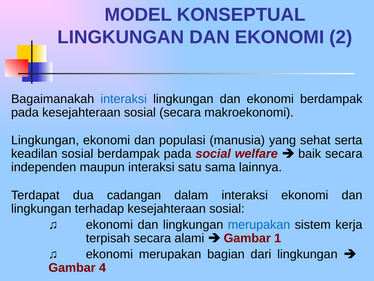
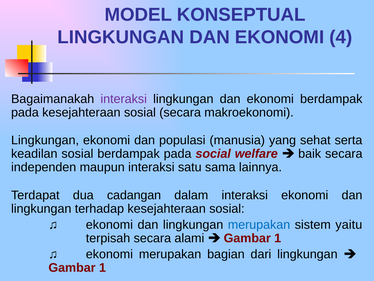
2: 2 -> 4 (341, 37)
interaksi colour: blue -> purple (124, 99)
kerja: kerja -> yaitu (349, 224)
4: 4 -> 1 (102, 267)
